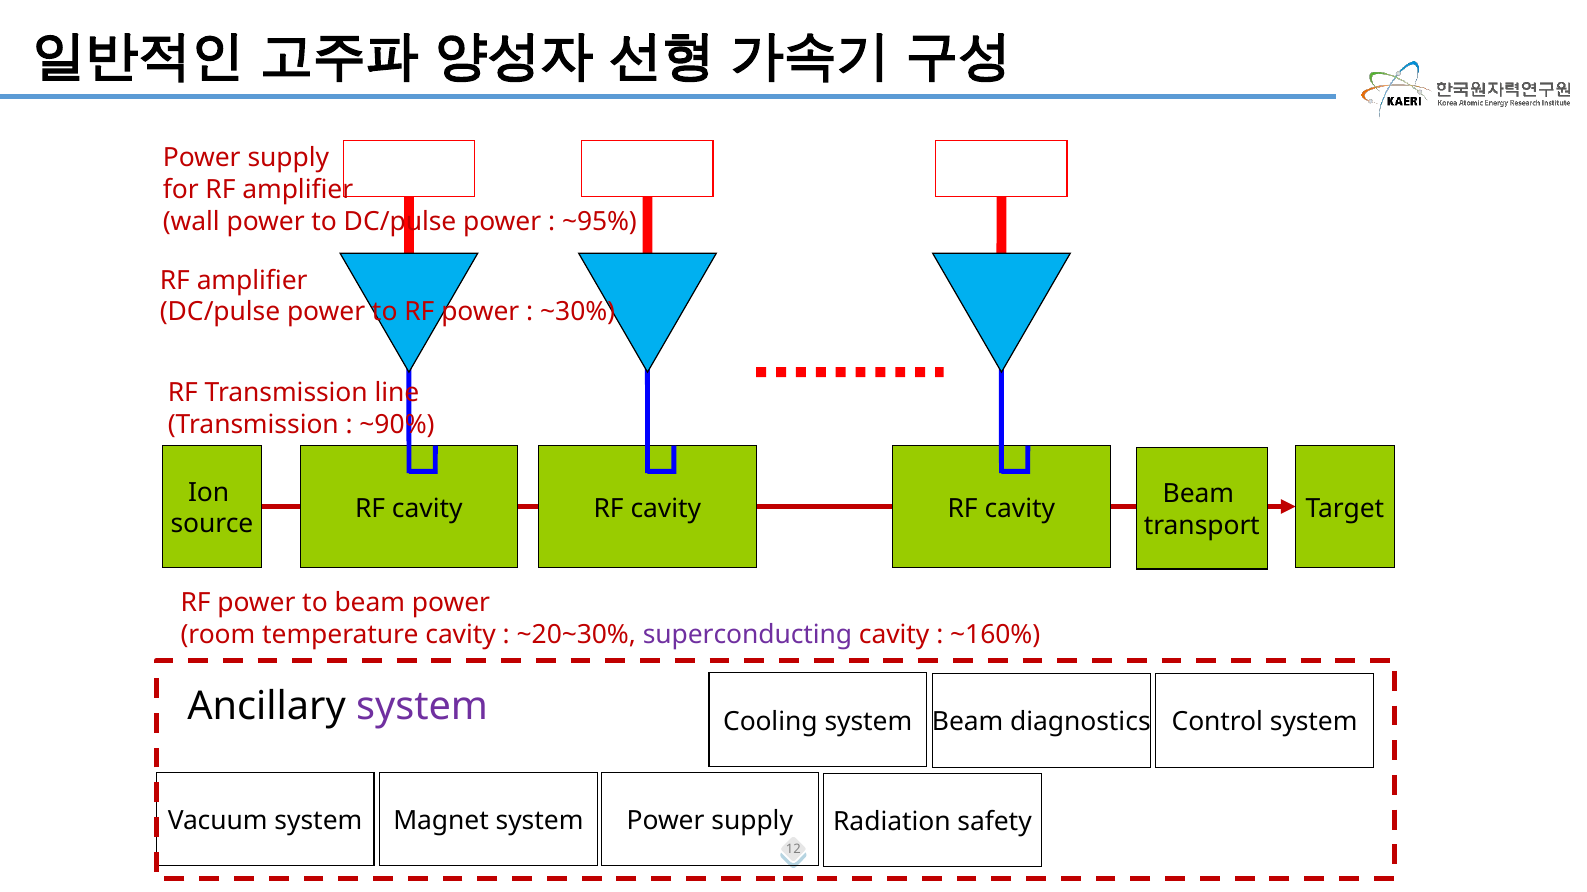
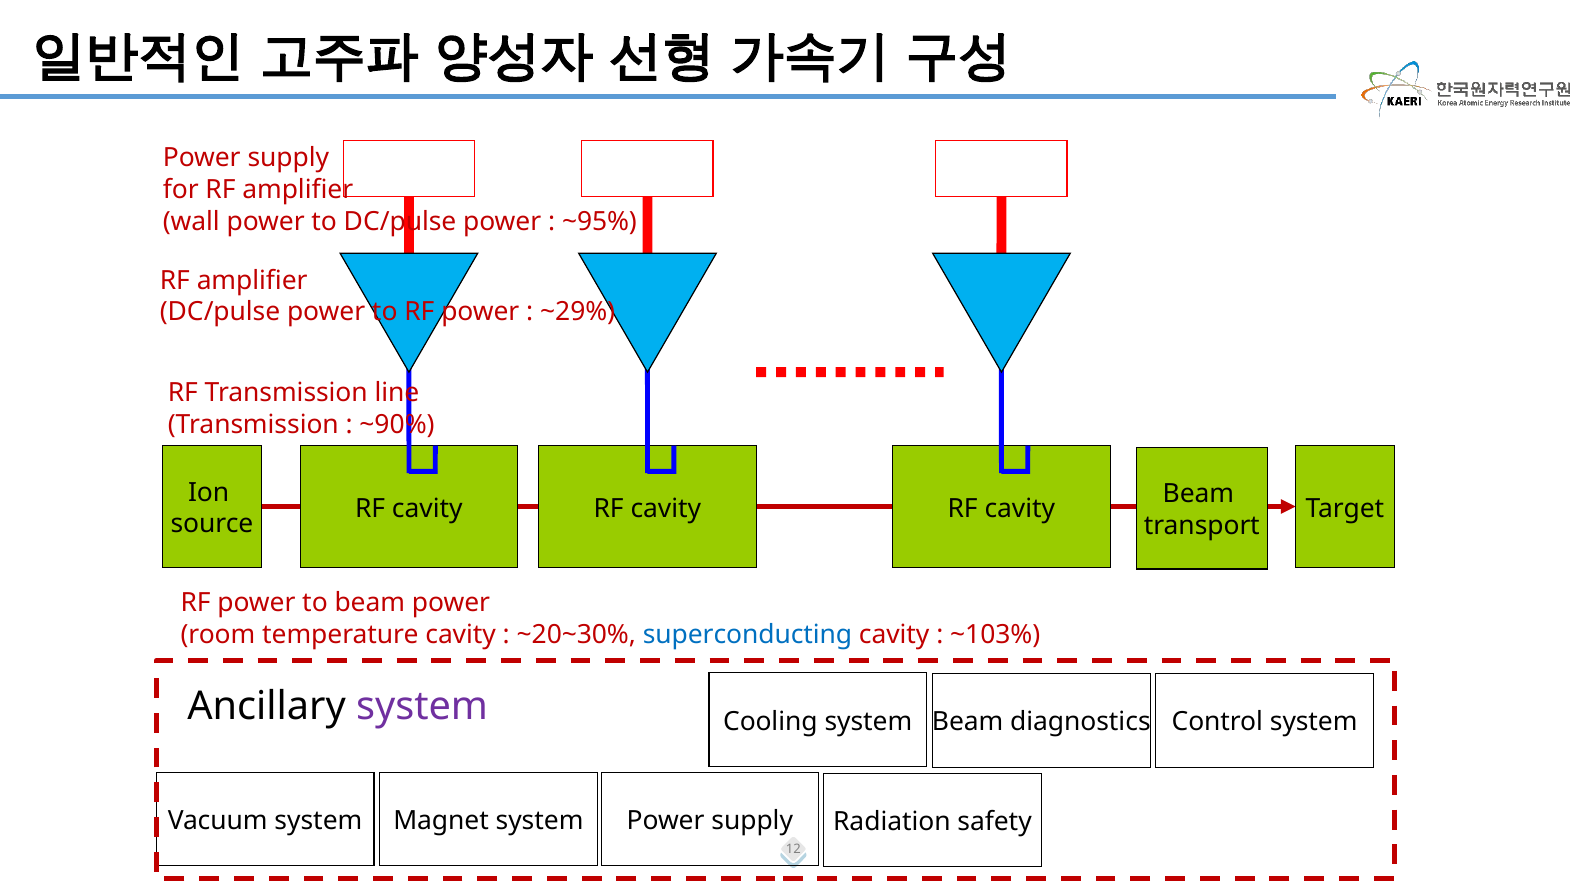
~30%: ~30% -> ~29% (578, 312)
superconducting colour: purple -> blue (748, 635)
~160%: ~160% -> ~103% (995, 635)
